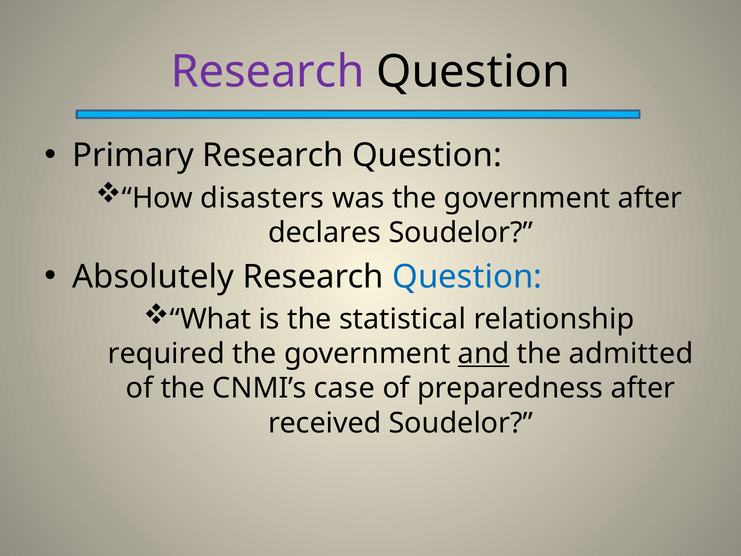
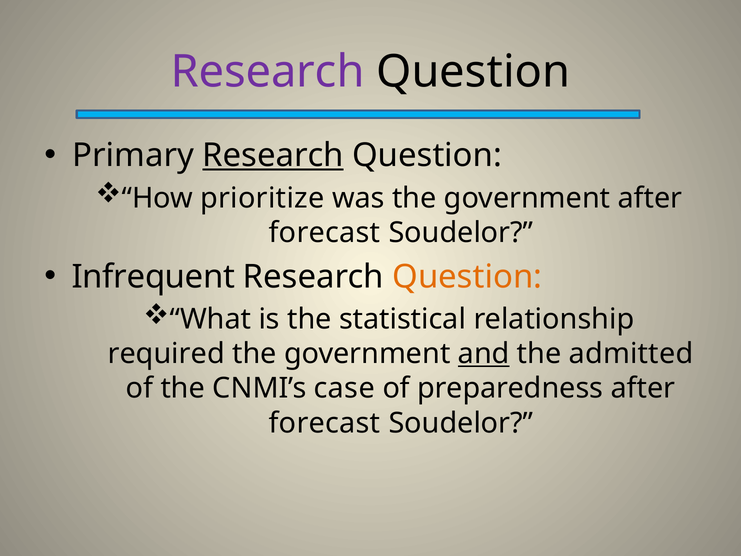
Research underline: none -> present (273, 155)
disasters: disasters -> prioritize (262, 198)
declares: declares -> forecast (324, 233)
Absolutely: Absolutely -> Infrequent (153, 277)
Question colour: blue -> orange (467, 277)
received: received -> forecast (324, 423)
